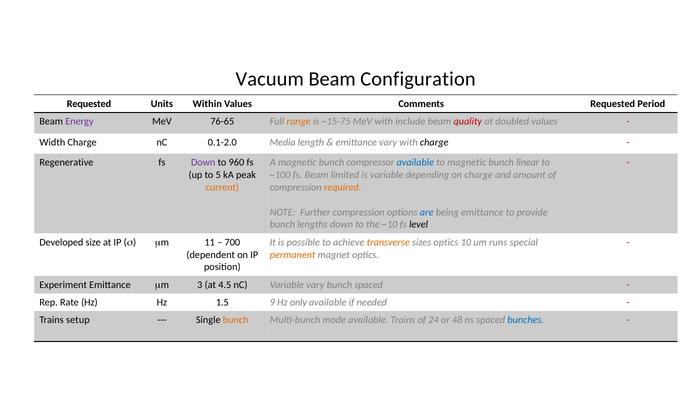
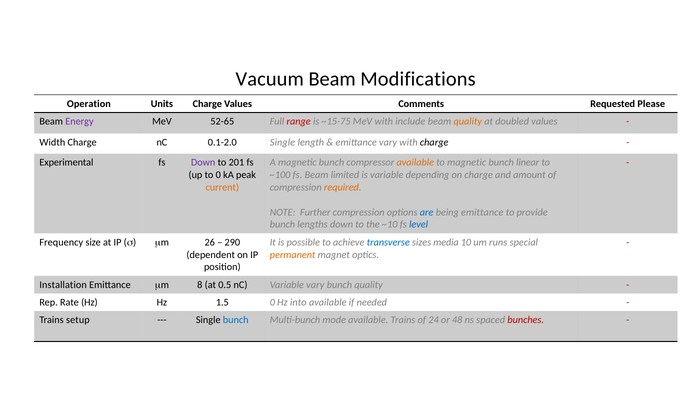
Configuration: Configuration -> Modifications (418, 79)
Requested: Requested -> Operation (89, 104)
Units Within: Within -> Charge (207, 104)
Period: Period -> Please (651, 104)
76-65: 76-65 -> 52-65 (222, 122)
range colour: orange -> red (299, 122)
quality colour: red -> orange (468, 122)
0.1-2.0 Media: Media -> Single (282, 142)
Regenerative: Regenerative -> Experimental (66, 163)
960: 960 -> 201 (236, 163)
available colour: blue -> orange (415, 163)
to 5: 5 -> 0 (218, 175)
level colour: black -> blue (419, 225)
Developed: Developed -> Frequency (61, 242)
11: 11 -> 26 (210, 242)
700: 700 -> 290 (232, 242)
transverse colour: orange -> blue (388, 242)
sizes optics: optics -> media (446, 242)
Experiment: Experiment -> Installation (63, 285)
3: 3 -> 8 (200, 285)
4.5: 4.5 -> 0.5 (225, 285)
bunch spaced: spaced -> quality (369, 285)
1.5 9: 9 -> 0 (272, 303)
only: only -> into (298, 303)
bunch colour: orange -> blue (236, 320)
bunches colour: blue -> red (526, 320)
